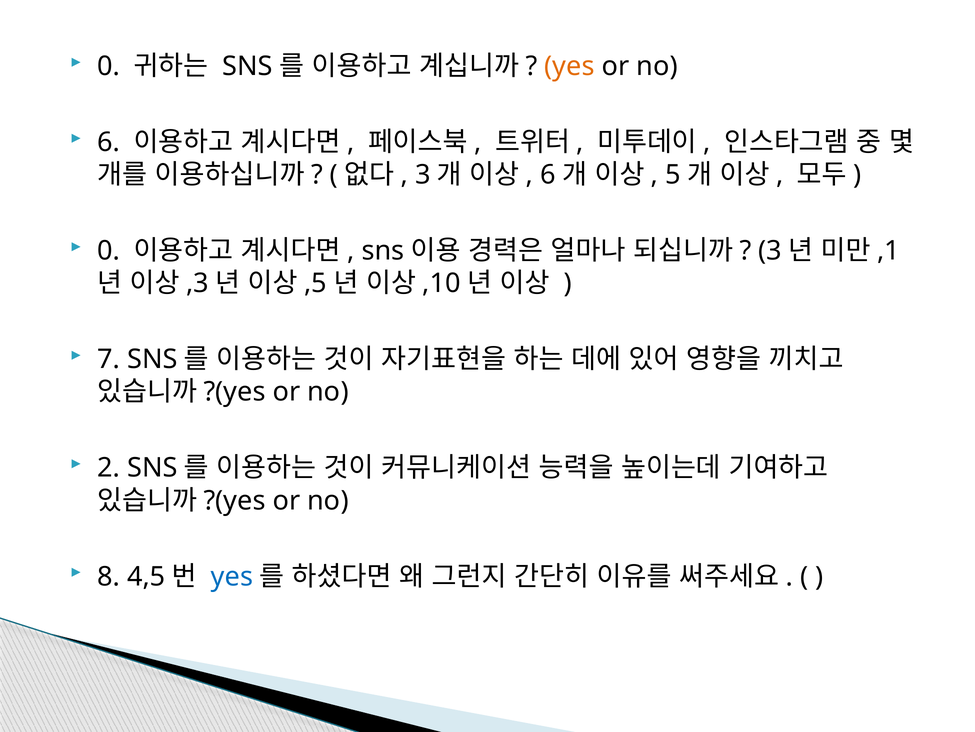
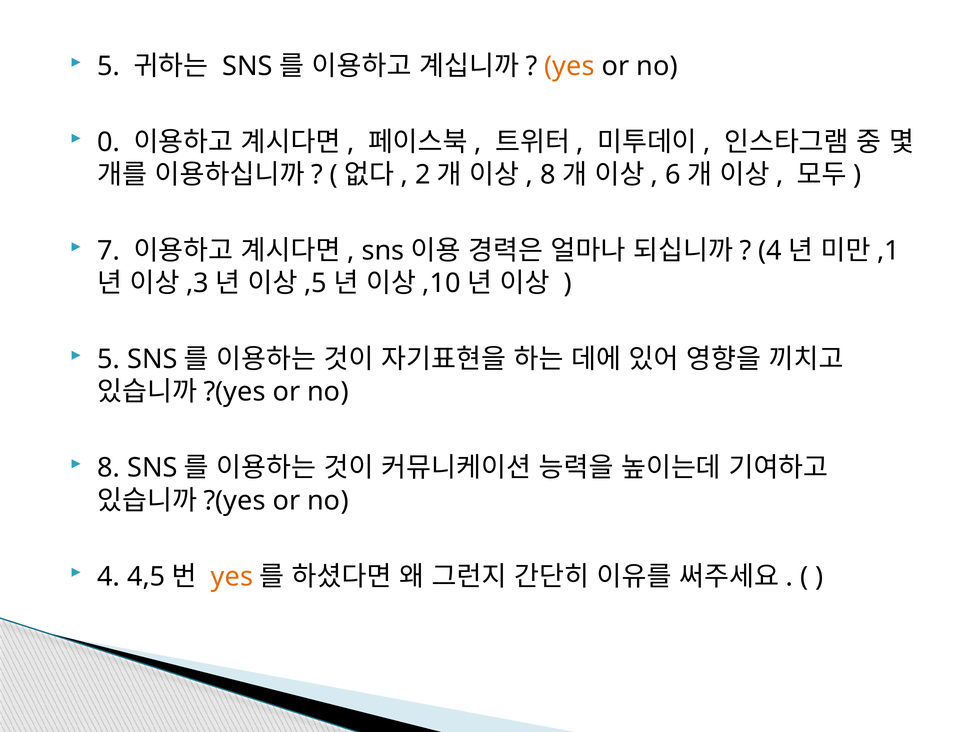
0: 0 -> 5 (109, 66)
6: 6 -> 0 (109, 142)
3: 3 -> 2 (423, 175)
6: 6 -> 8 (548, 175)
5: 5 -> 6 (673, 175)
0: 0 -> 7 (109, 251)
3: 3 -> 4 (770, 251)
7: 7 -> 5 (109, 359)
2: 2 -> 8 (109, 468)
8: 8 -> 4 (109, 576)
yes colour: blue -> orange (232, 576)
